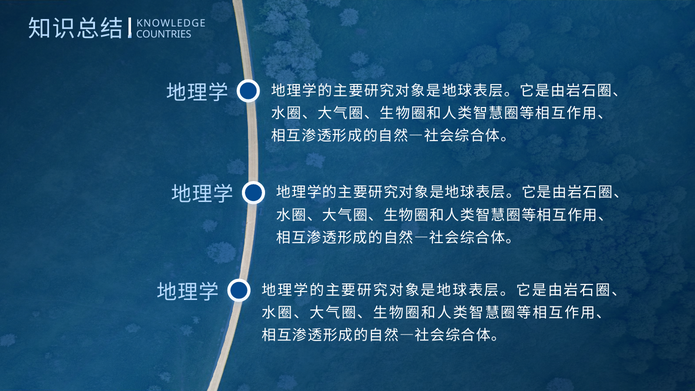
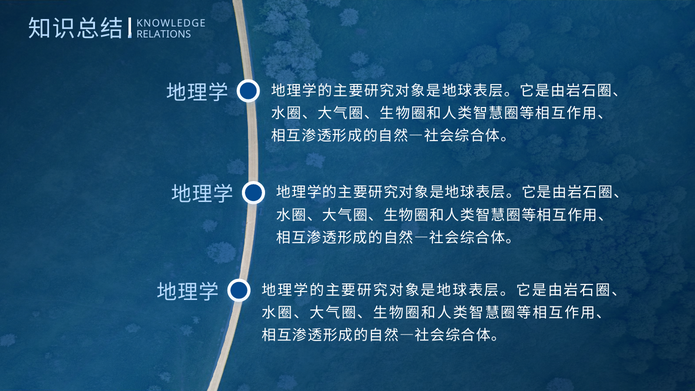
COUNTRIES: COUNTRIES -> RELATIONS (164, 34)
